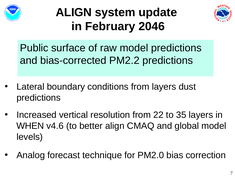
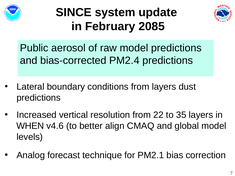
ALIGN: ALIGN -> SINCE (74, 12)
2046: 2046 -> 2085 (152, 26)
surface: surface -> aerosol (68, 48)
PM2.2: PM2.2 -> PM2.4 (124, 61)
PM2.0: PM2.0 -> PM2.1 (151, 156)
